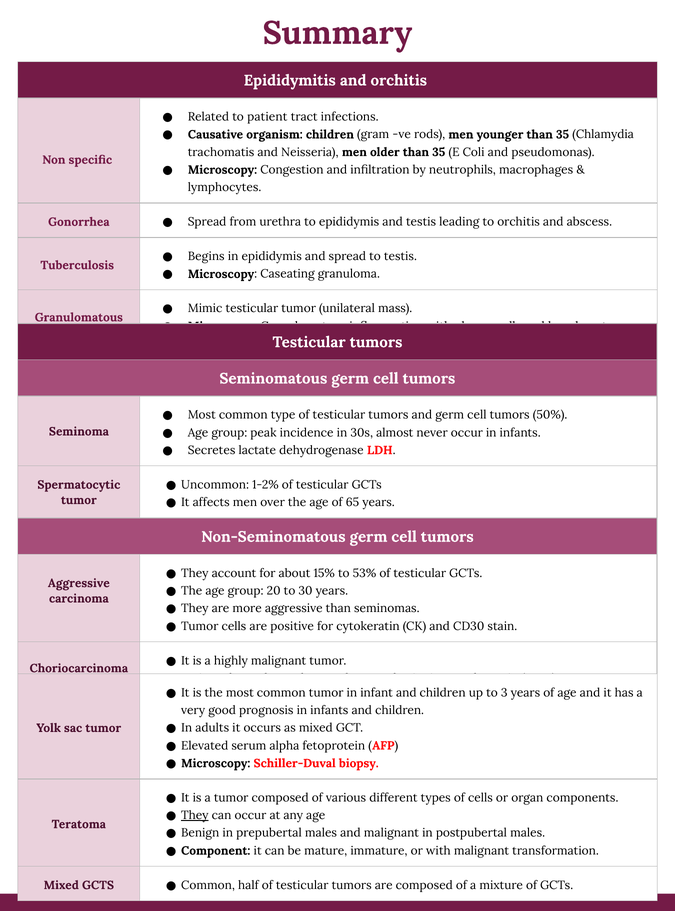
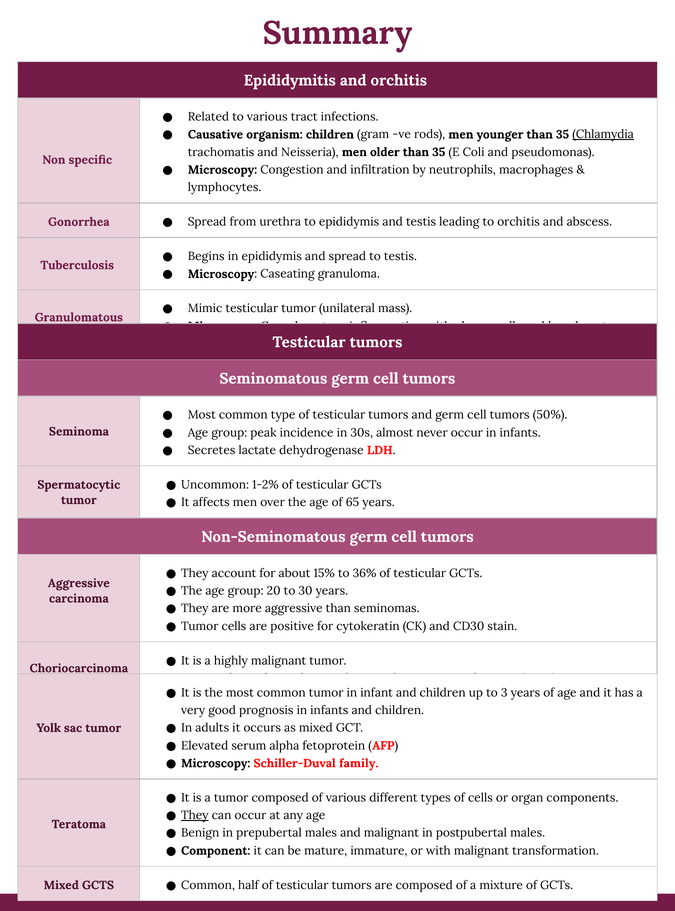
to patient: patient -> various (267, 117)
Chlamydia underline: none -> present (603, 134)
53%: 53% -> 36% (365, 573)
biopsy: biopsy -> family (359, 763)
